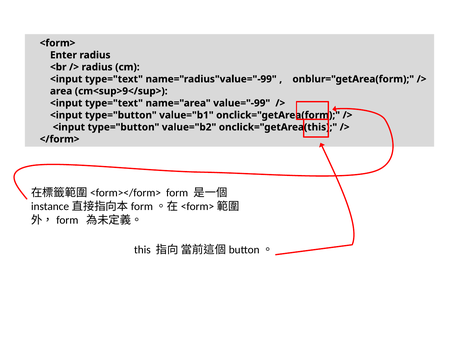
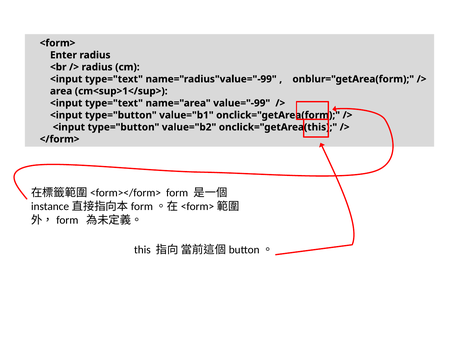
cm<sup>9</sup>: cm<sup>9</sup> -> cm<sup>1</sup> (121, 91)
